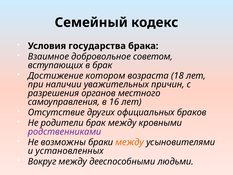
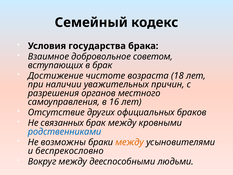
котором: котором -> чистоте (105, 76)
родители: родители -> связанных (62, 123)
родственниками colour: purple -> blue (65, 132)
установленных: установленных -> беспрекословно (70, 151)
